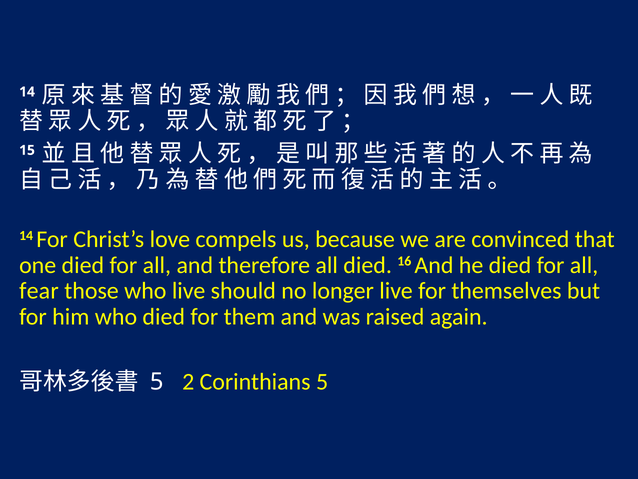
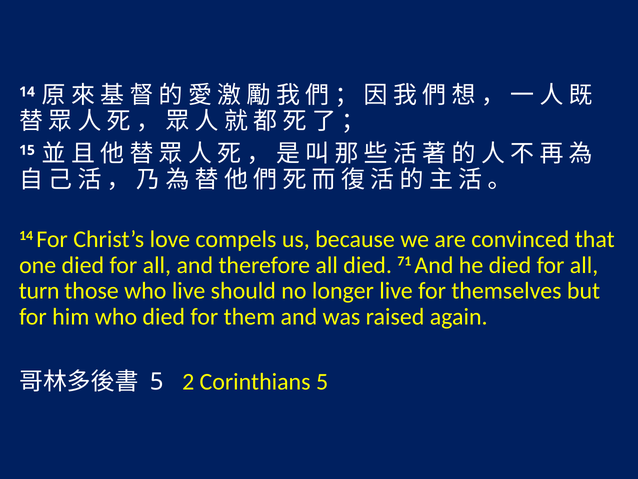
16: 16 -> 71 (404, 261)
fear: fear -> turn (39, 291)
